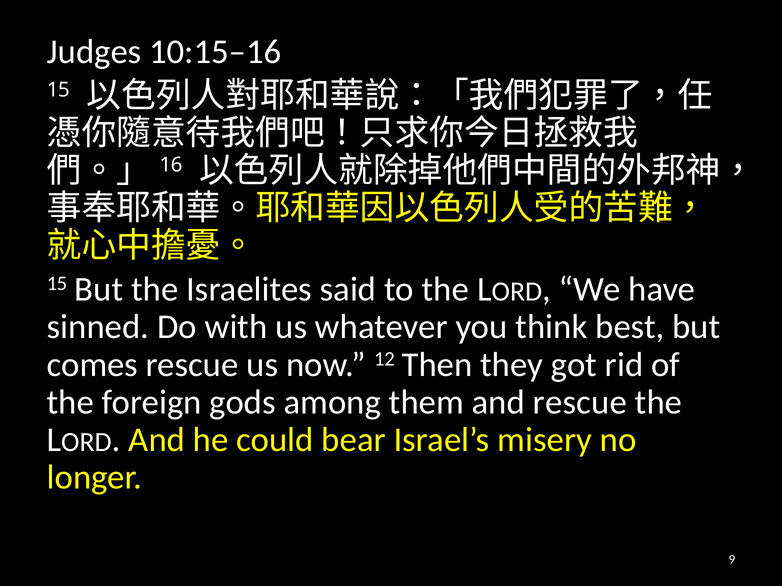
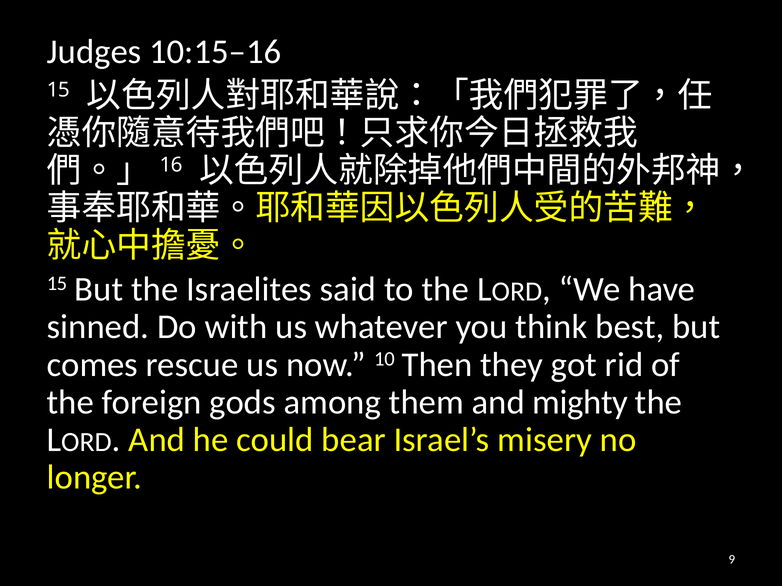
12: 12 -> 10 (384, 359)
and rescue: rescue -> mighty (580, 402)
